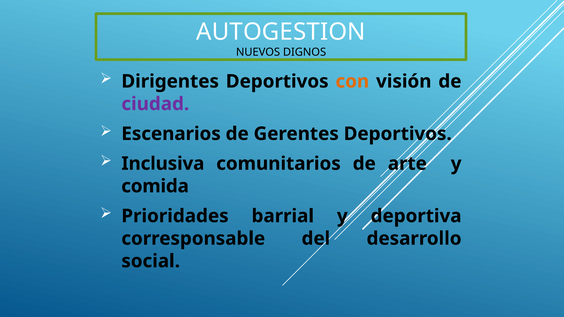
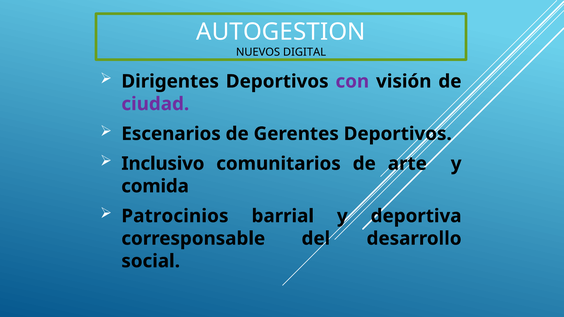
DIGNOS: DIGNOS -> DIGITAL (305, 52)
con colour: orange -> purple (352, 81)
Inclusiva: Inclusiva -> Inclusivo (163, 164)
Prioridades: Prioridades -> Patrocinios (175, 216)
